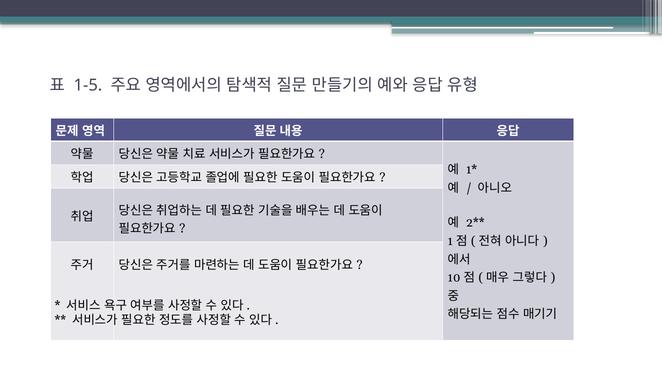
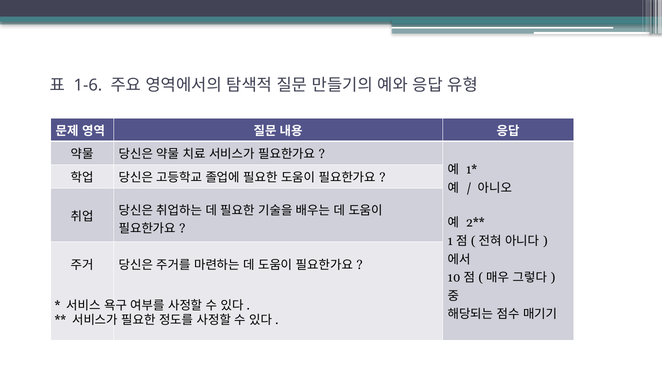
1-5: 1-5 -> 1-6 (88, 86)
